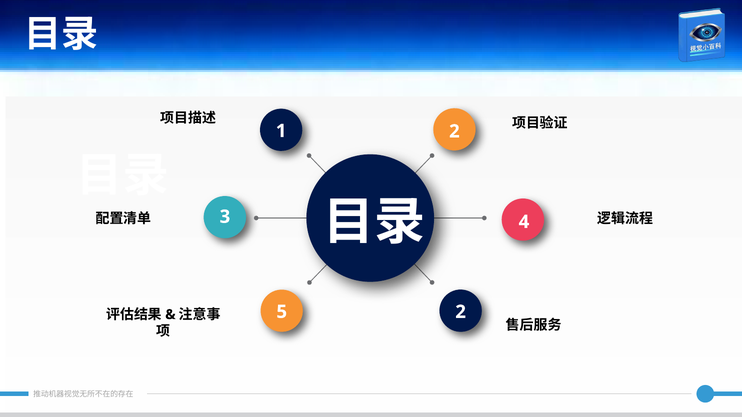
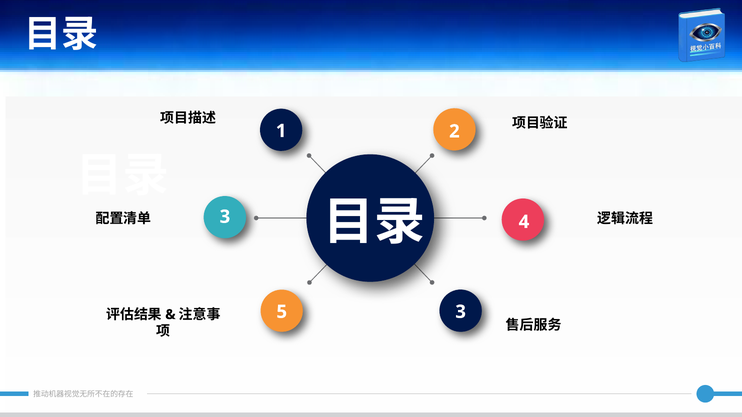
5 2: 2 -> 3 (461, 312)
